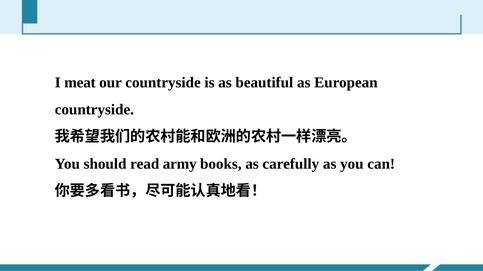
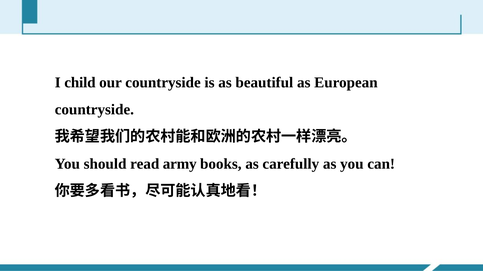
meat: meat -> child (80, 83)
